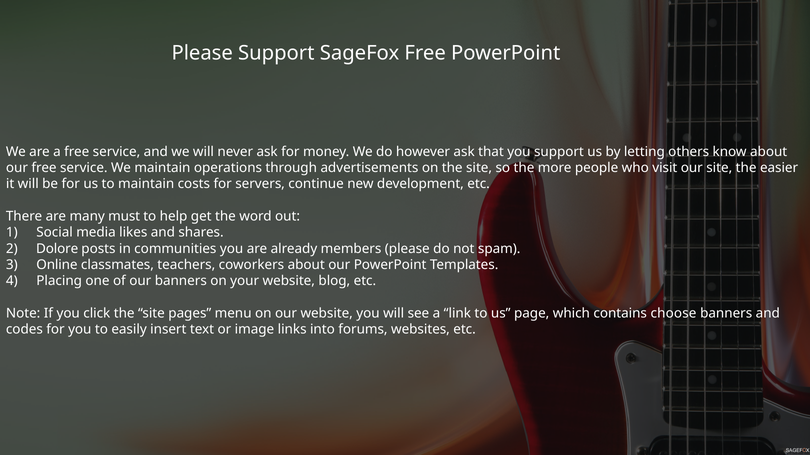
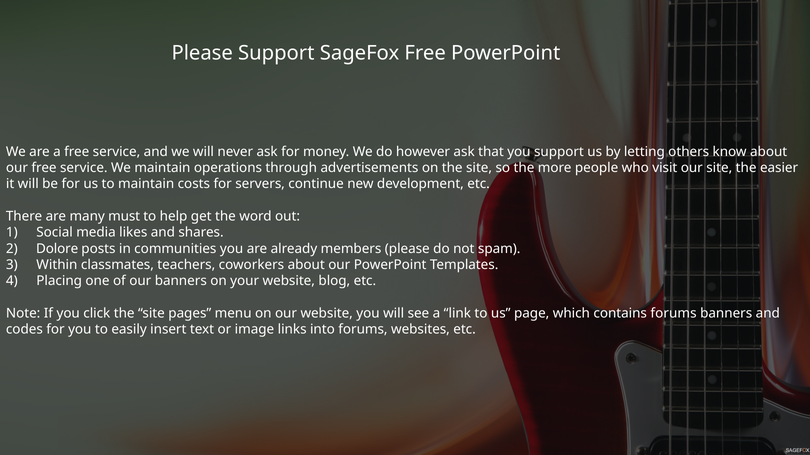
Online: Online -> Within (57, 265)
contains choose: choose -> forums (674, 314)
